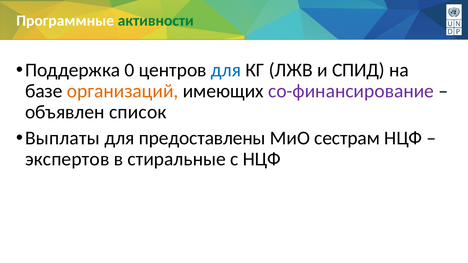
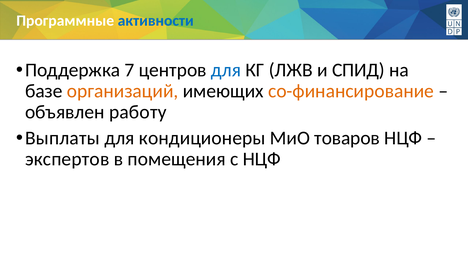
активности colour: green -> blue (156, 21)
0: 0 -> 7 (129, 70)
со-финансирование colour: purple -> orange (351, 91)
список: список -> работу (138, 112)
предоставлены: предоставлены -> кондиционеры (202, 138)
сестрам: сестрам -> товаров (347, 138)
стиральные: стиральные -> помещения (177, 159)
